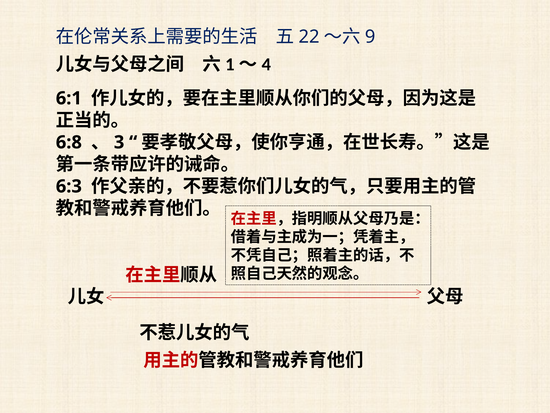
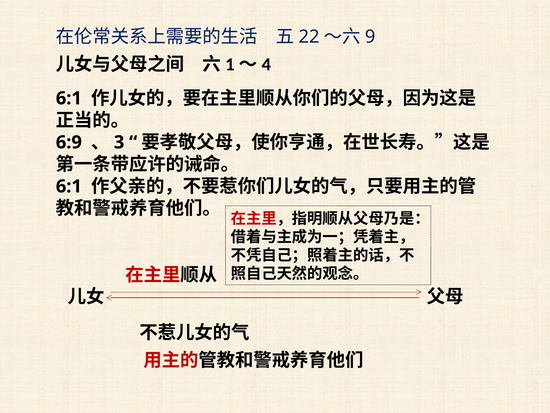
6:8: 6:8 -> 6:9 (69, 142)
6:3: 6:3 -> 6:1 (69, 186)
